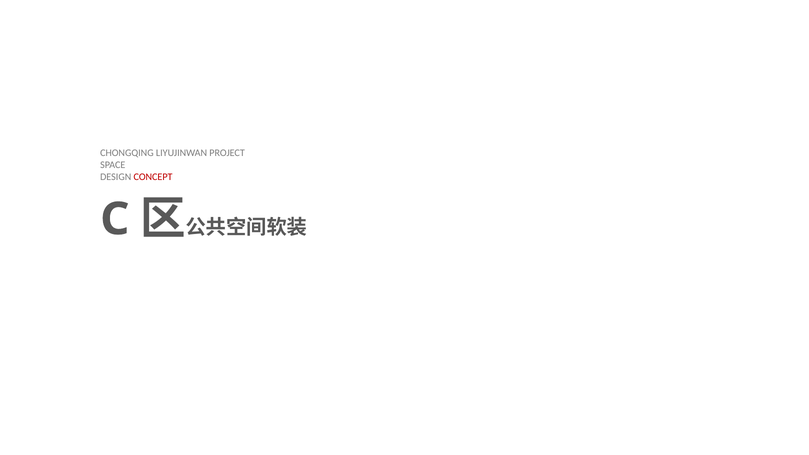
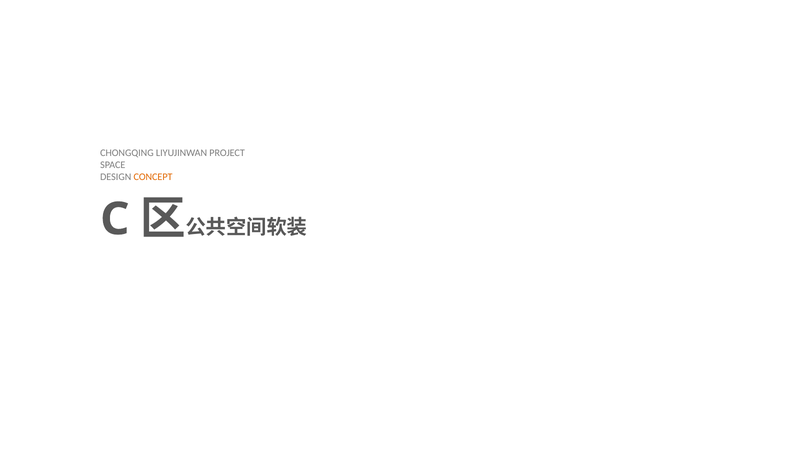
CONCEPT colour: red -> orange (153, 177)
